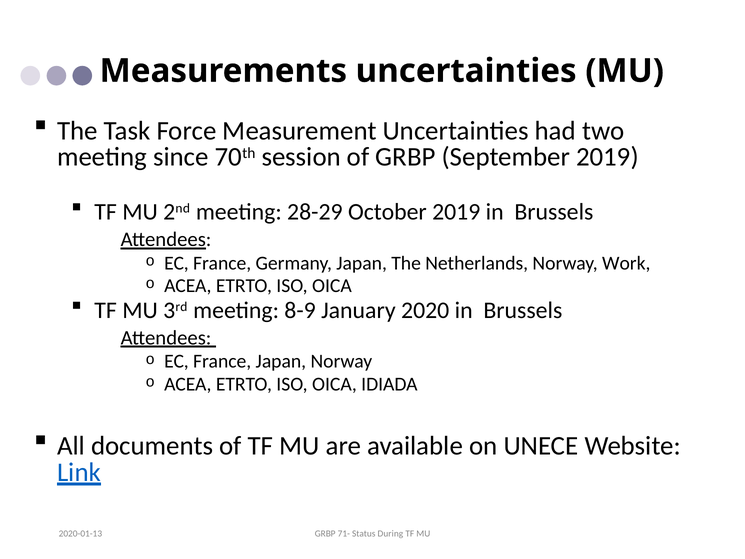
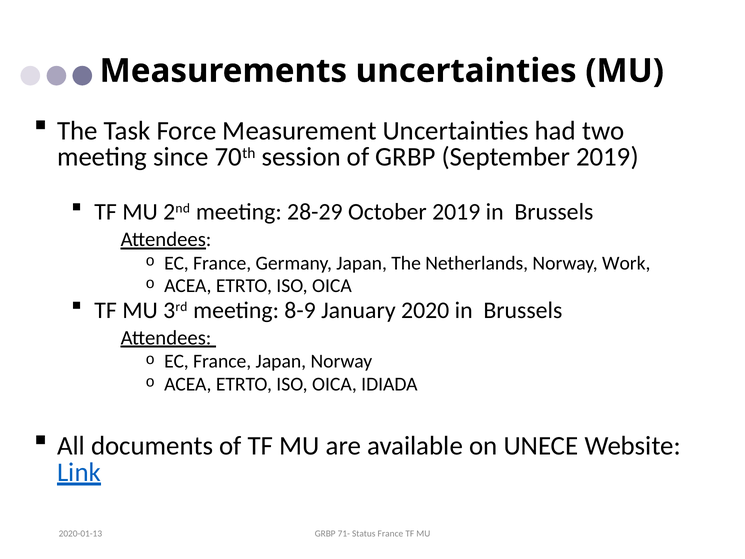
Status During: During -> France (390, 533)
